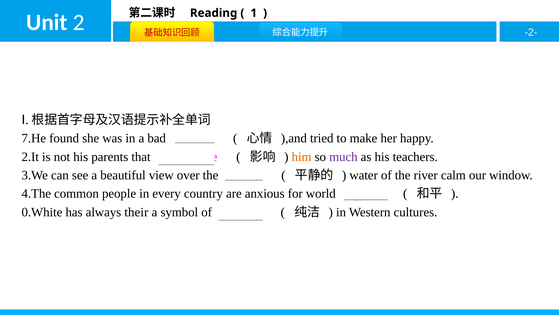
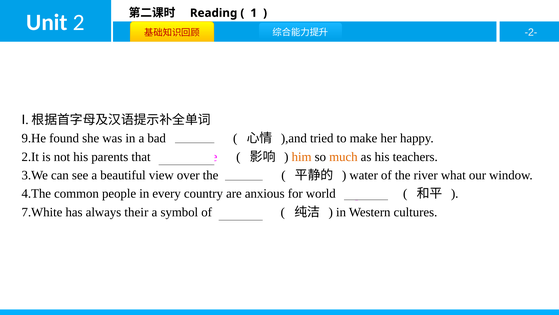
7.He: 7.He -> 9.He (34, 138)
much colour: purple -> orange (343, 157)
river calm: calm -> what (453, 175)
0.White: 0.White -> 7.White (42, 212)
